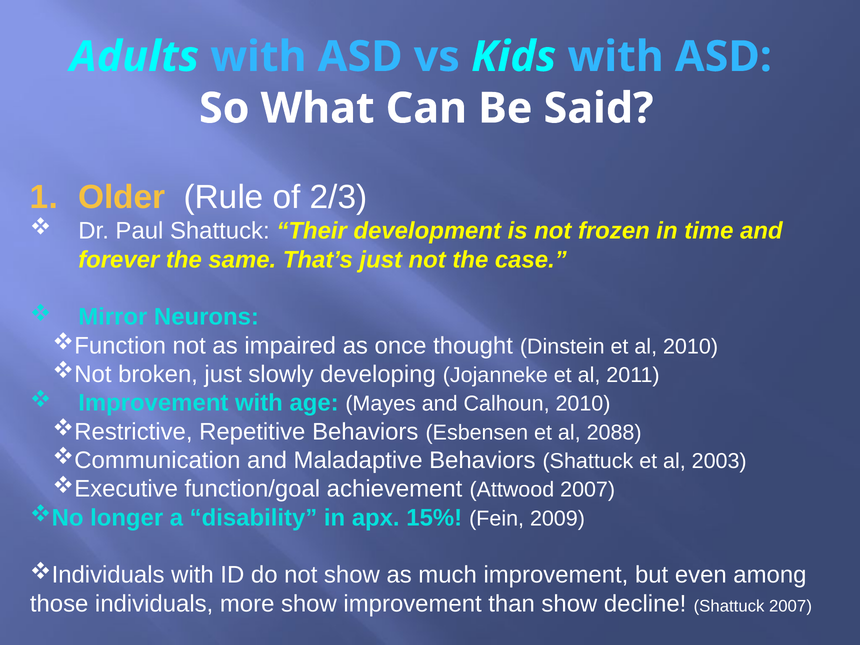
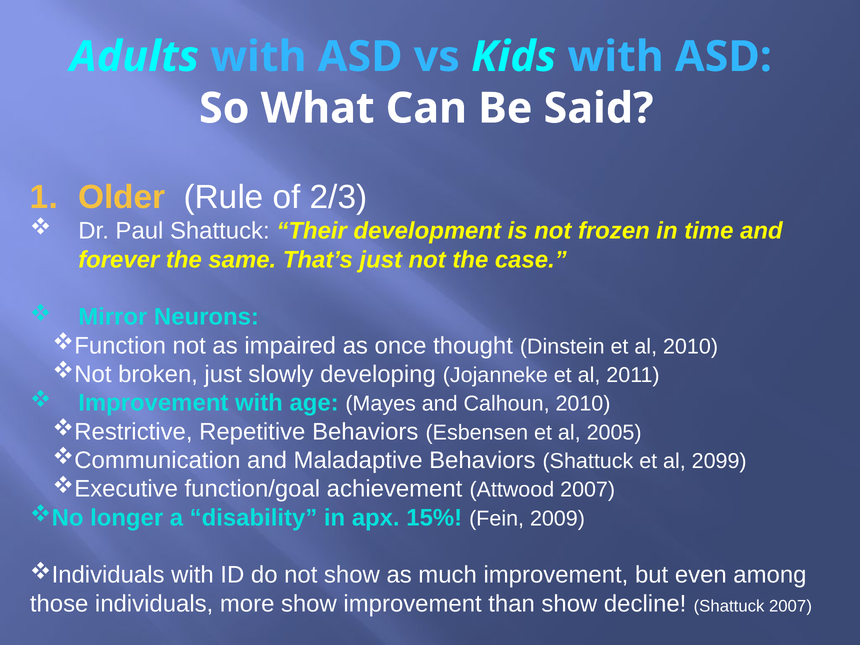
2088: 2088 -> 2005 (614, 432)
2003: 2003 -> 2099 (719, 461)
